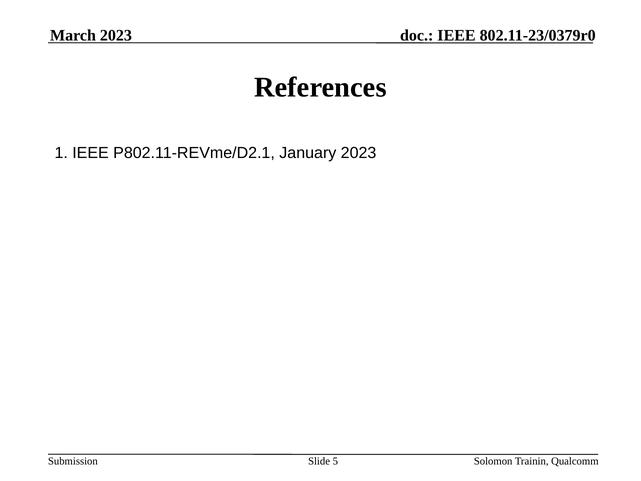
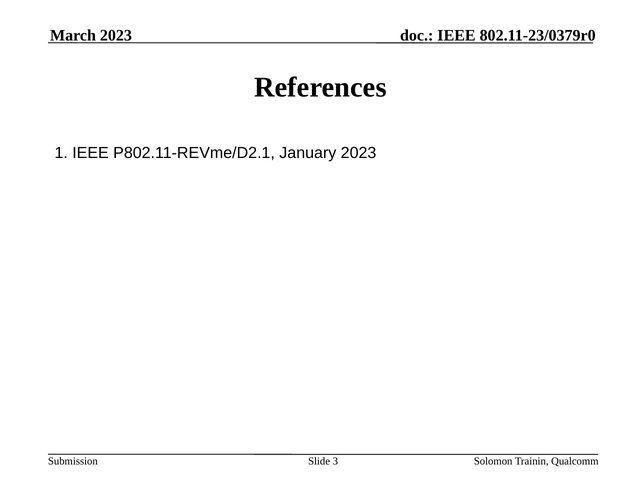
5: 5 -> 3 (335, 461)
